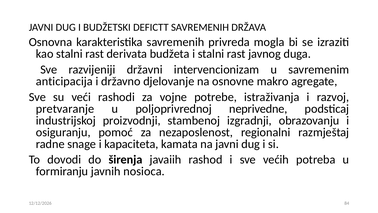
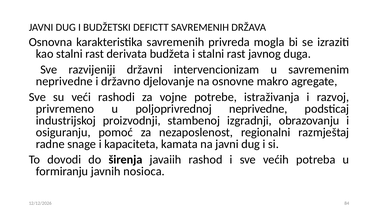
anticipacija: anticipacija -> neprivedne (64, 81)
pretvaranje: pretvaranje -> privremeno (65, 109)
